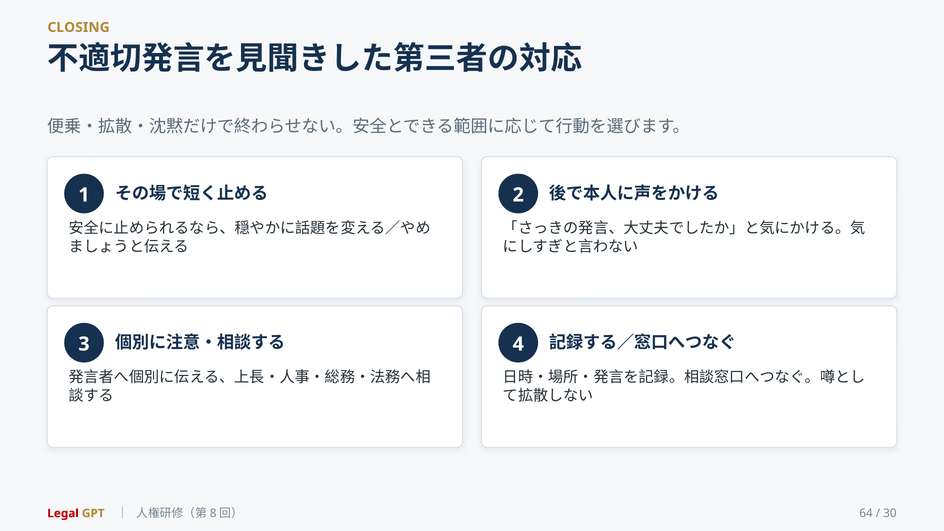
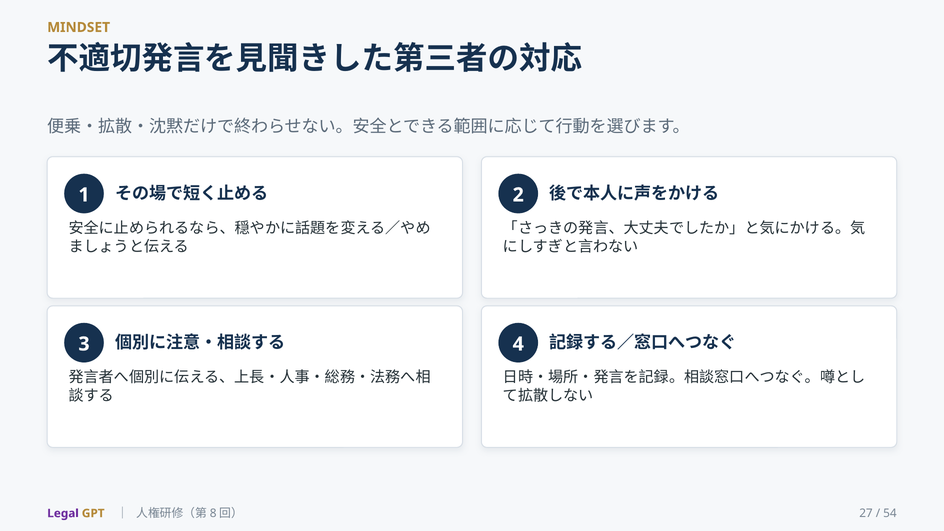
CLOSING: CLOSING -> MINDSET (79, 27)
Legal colour: red -> purple (63, 513)
64: 64 -> 27 (866, 513)
30: 30 -> 54 (890, 513)
